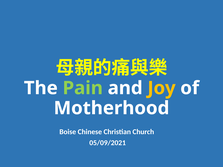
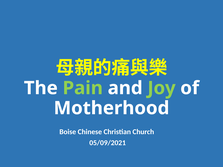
Joy colour: yellow -> light green (162, 88)
